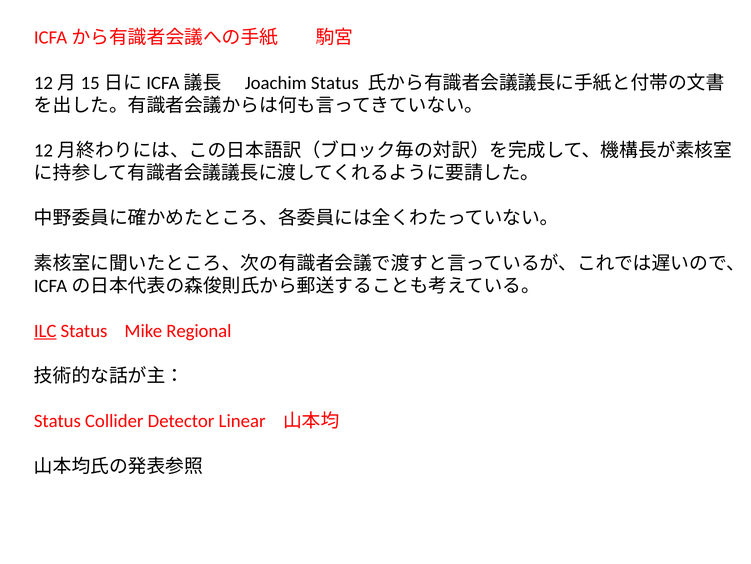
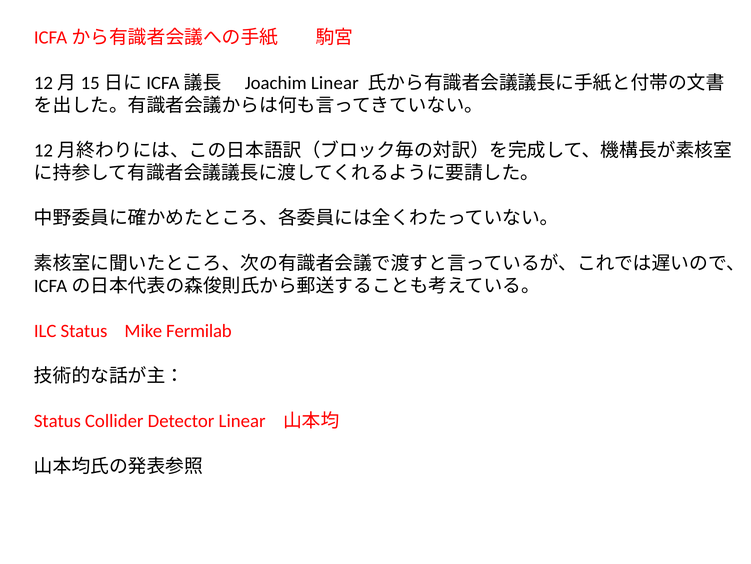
Joachim Status: Status -> Linear (335, 83)
ILC underline: present -> none (45, 331)
Regional: Regional -> Fermilab (199, 331)
